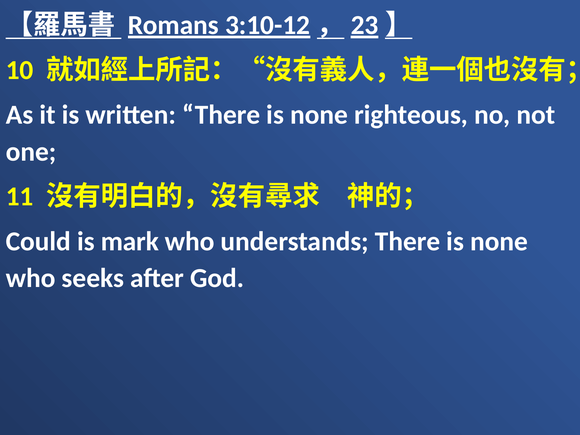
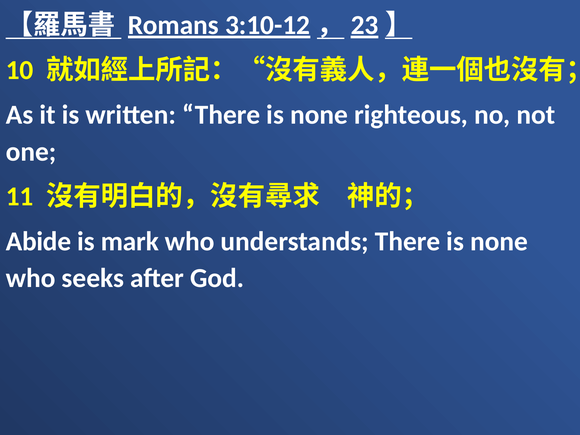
Could: Could -> Abide (38, 241)
